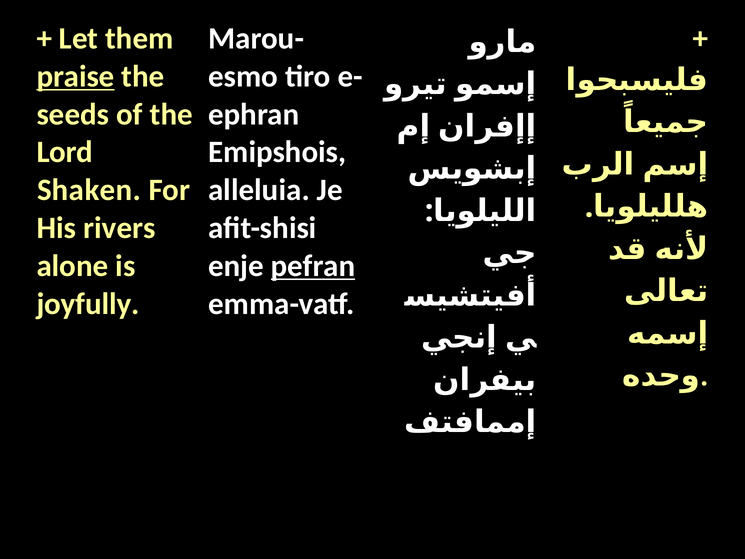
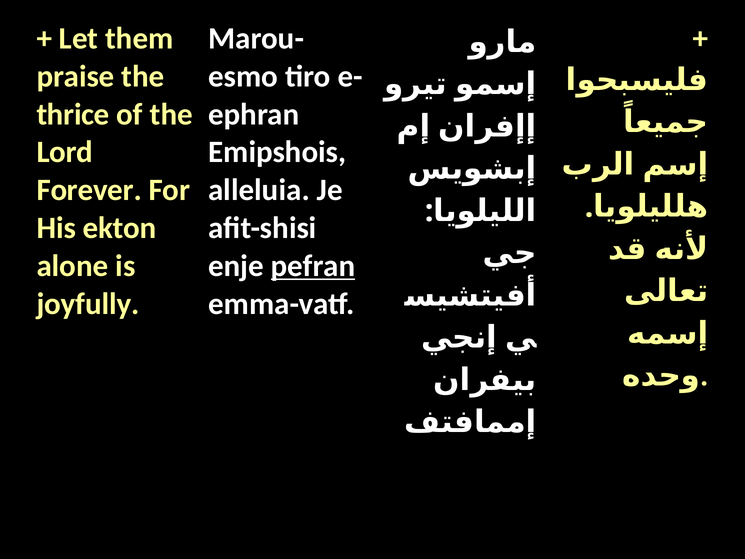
praise underline: present -> none (76, 76)
seeds: seeds -> thrice (73, 114)
Shaken: Shaken -> Forever (89, 190)
rivers: rivers -> ekton (120, 228)
